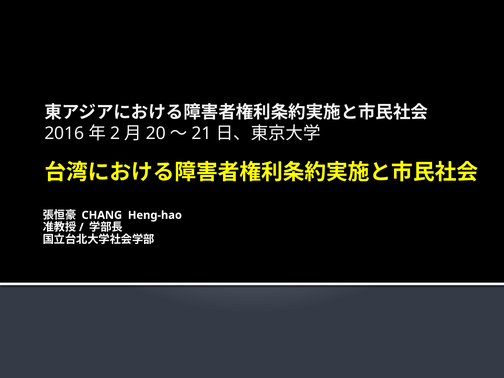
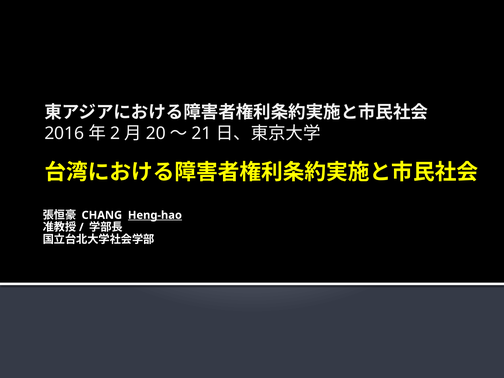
Heng-hao underline: none -> present (155, 215)
